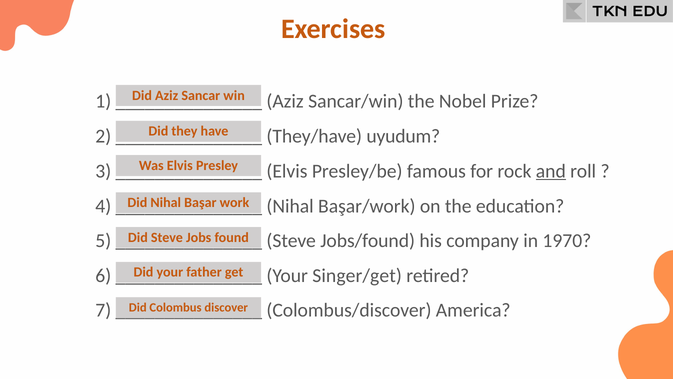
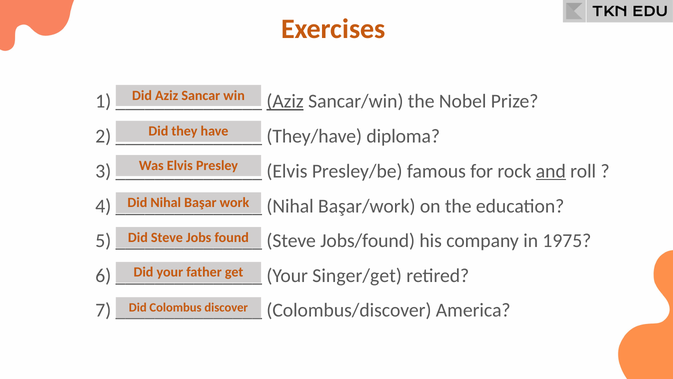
Aziz underline: none -> present (285, 101)
uyudum: uyudum -> diploma (403, 136)
1970: 1970 -> 1975 (567, 241)
